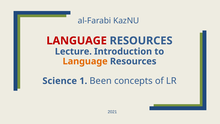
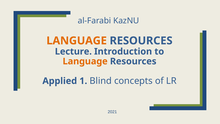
LANGUAGE colour: red -> orange (77, 41)
Science: Science -> Applied (60, 81)
Been: Been -> Blind (101, 81)
